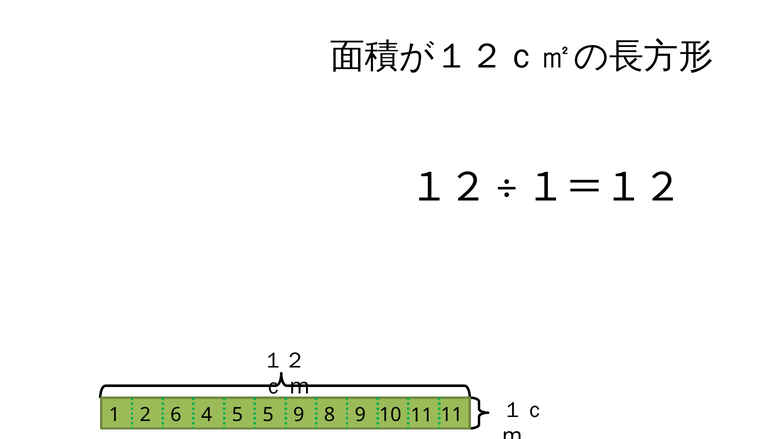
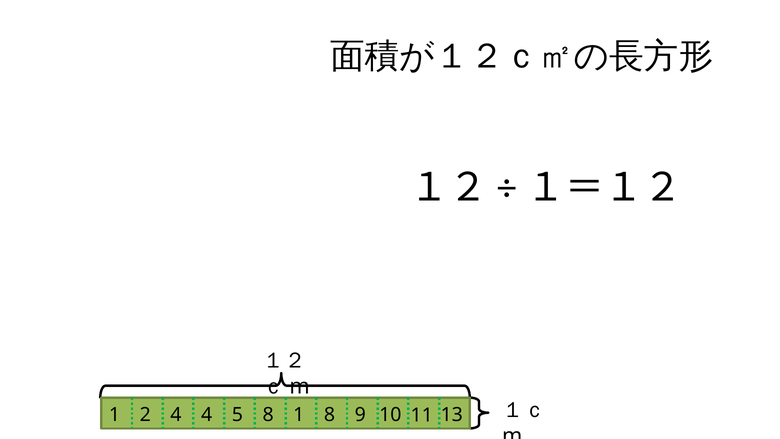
2 6: 6 -> 4 (176, 414)
5 5: 5 -> 8 (268, 414)
1 9: 9 -> 1 (299, 414)
11 11: 11 -> 13 (452, 414)
